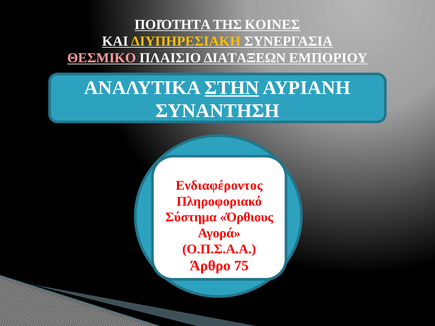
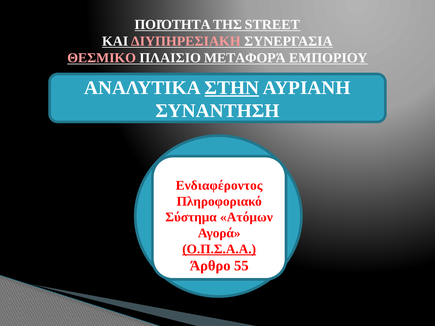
ΚΟΙΝΕΣ: ΚΟΙΝΕΣ -> STREET (272, 25)
ΔΙΥΠΗΡΕΣΙΑΚΗ colour: yellow -> pink (186, 41)
ΔΙΑΤΑΞΕΩΝ: ΔΙΑΤΑΞΕΩΝ -> ΜΕΤΑΦΟΡΆ (245, 58)
Όρθιους: Όρθιους -> Ατόμων (246, 217)
Ο.Π.Σ.Α.Α underline: none -> present (219, 249)
75: 75 -> 55 (241, 266)
